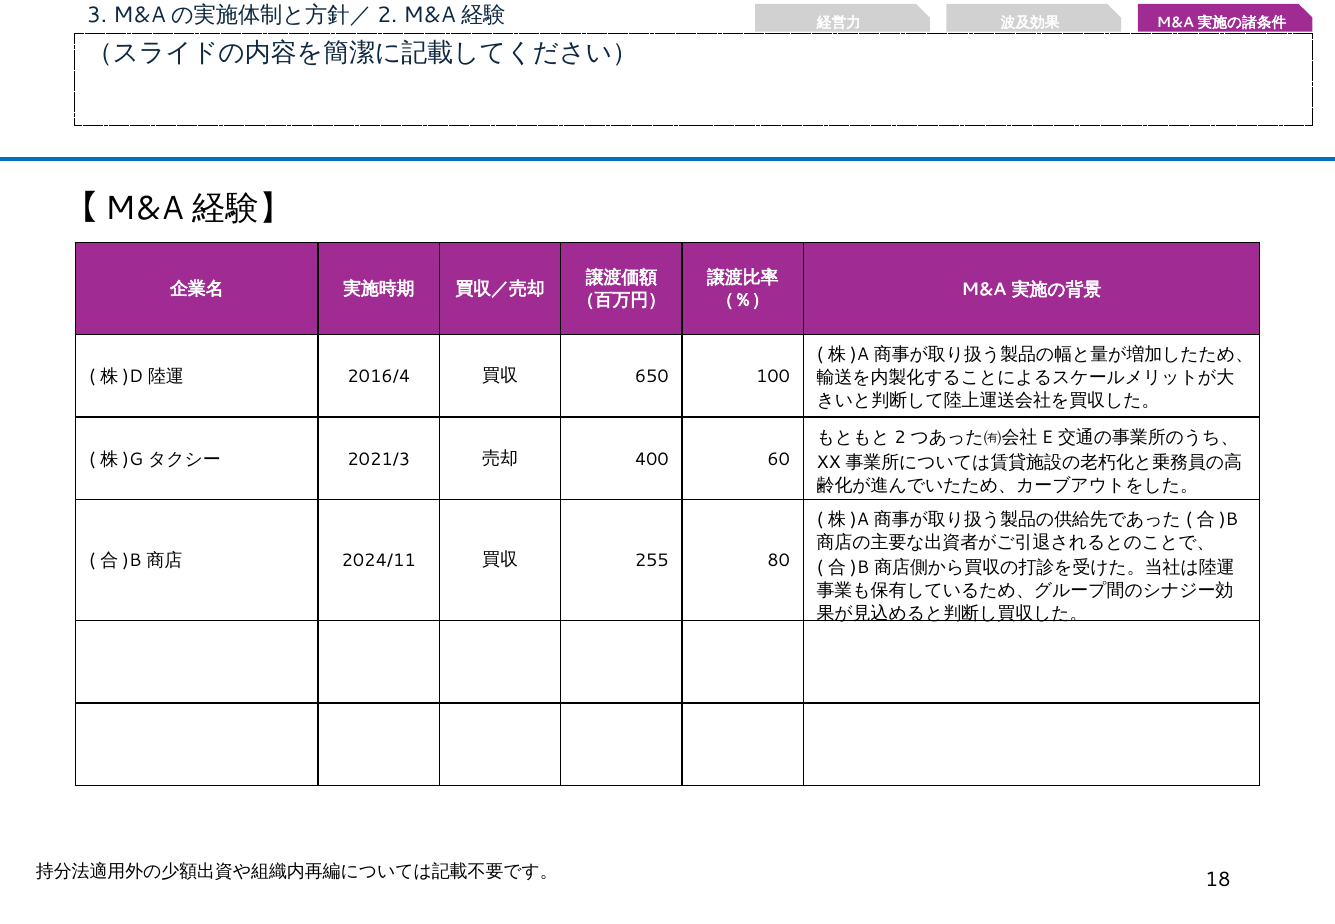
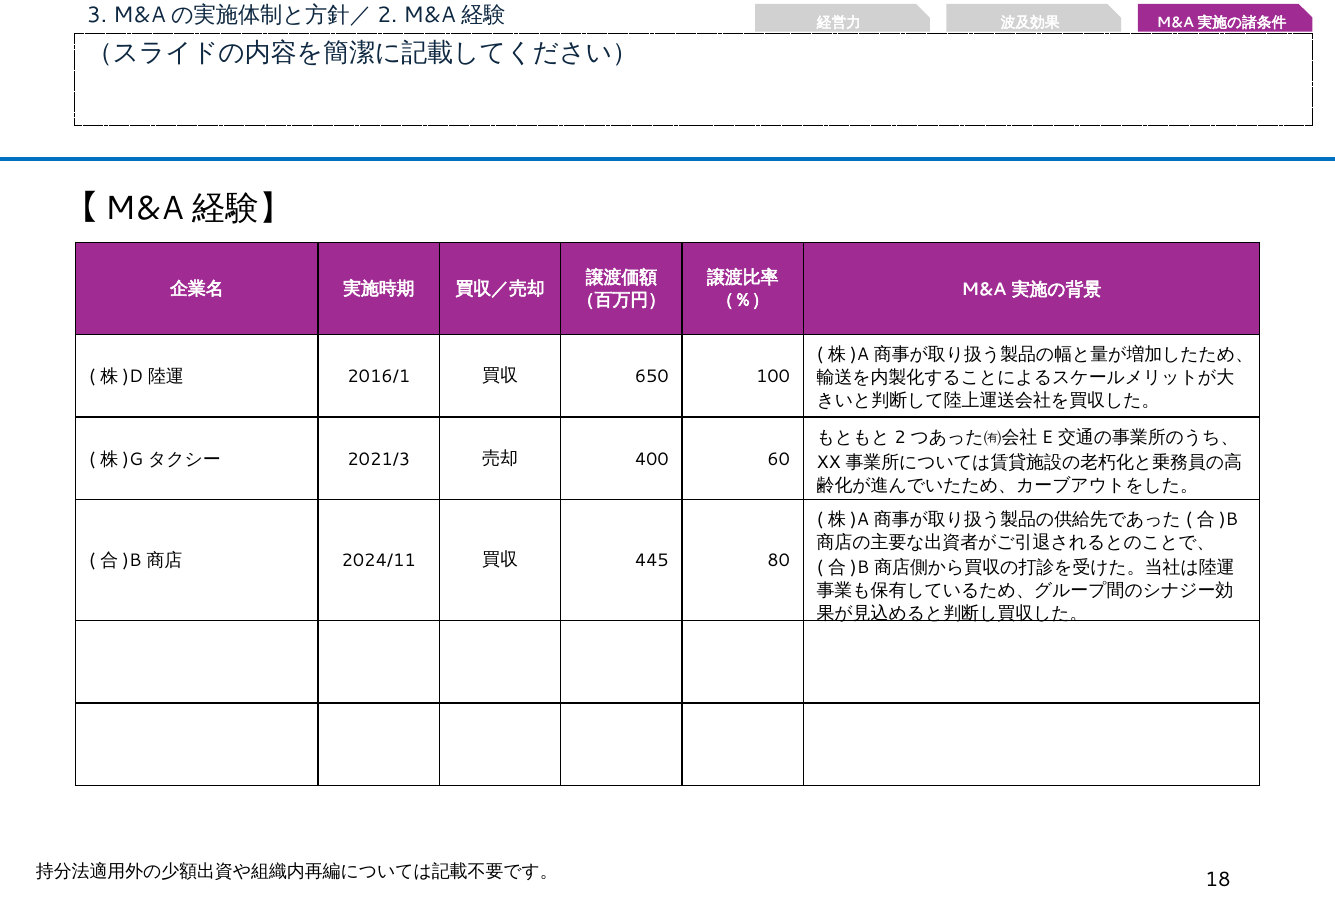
2016/4: 2016/4 -> 2016/1 (379, 377)
255: 255 -> 445 (652, 561)
